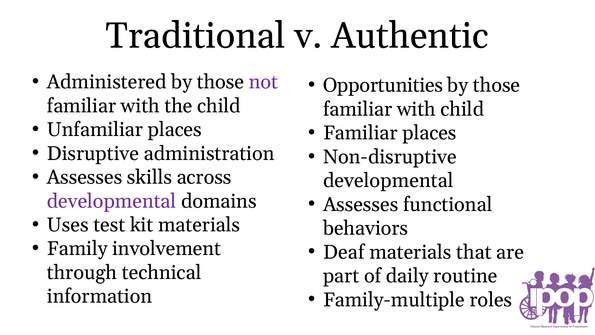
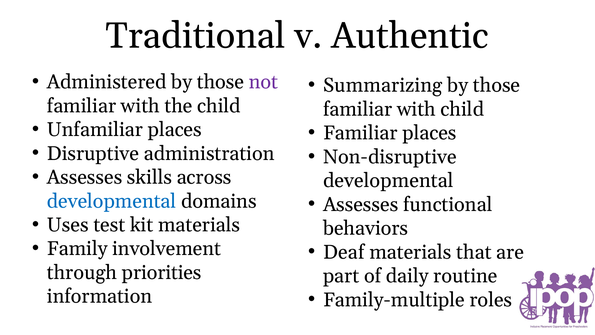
Opportunities: Opportunities -> Summarizing (383, 85)
developmental colour: purple -> blue (112, 201)
technical: technical -> priorities (162, 272)
